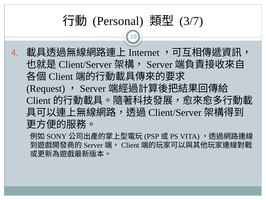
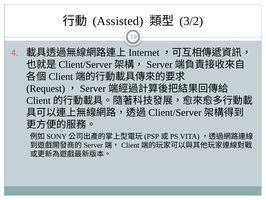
Personal: Personal -> Assisted (118, 21)
3/7: 3/7 -> 3/2 (191, 21)
